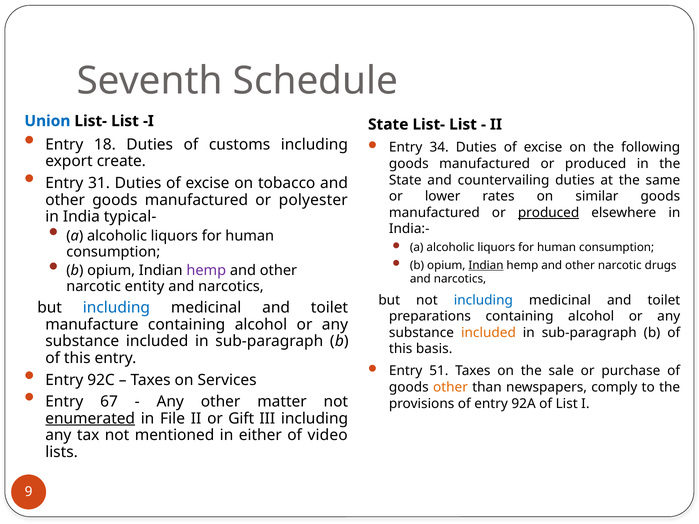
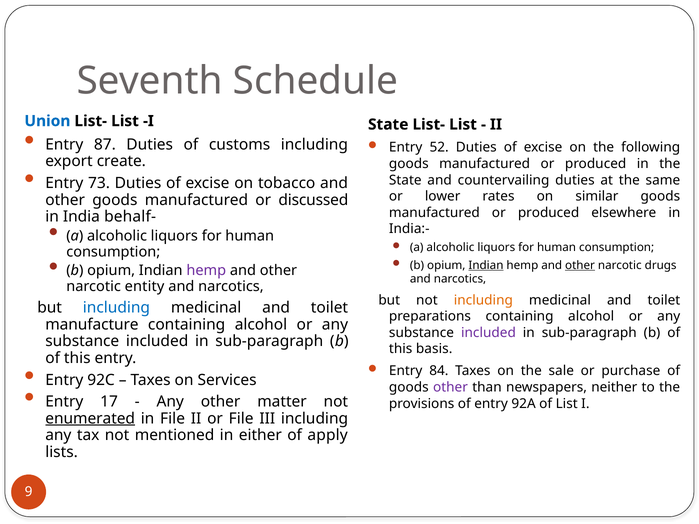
18: 18 -> 87 (105, 145)
34: 34 -> 52 (439, 148)
31: 31 -> 73 (99, 183)
polyester: polyester -> discussed (313, 200)
produced underline: present -> none (549, 213)
typical-: typical- -> behalf- (130, 217)
other underline: none -> present (580, 265)
including colour: blue -> orange (483, 300)
included colour: orange -> purple (488, 333)
51: 51 -> 84 (439, 371)
other colour: orange -> purple (450, 387)
comply: comply -> neither (614, 387)
67: 67 -> 17 (109, 402)
or Gift: Gift -> File (241, 419)
video: video -> apply (328, 435)
